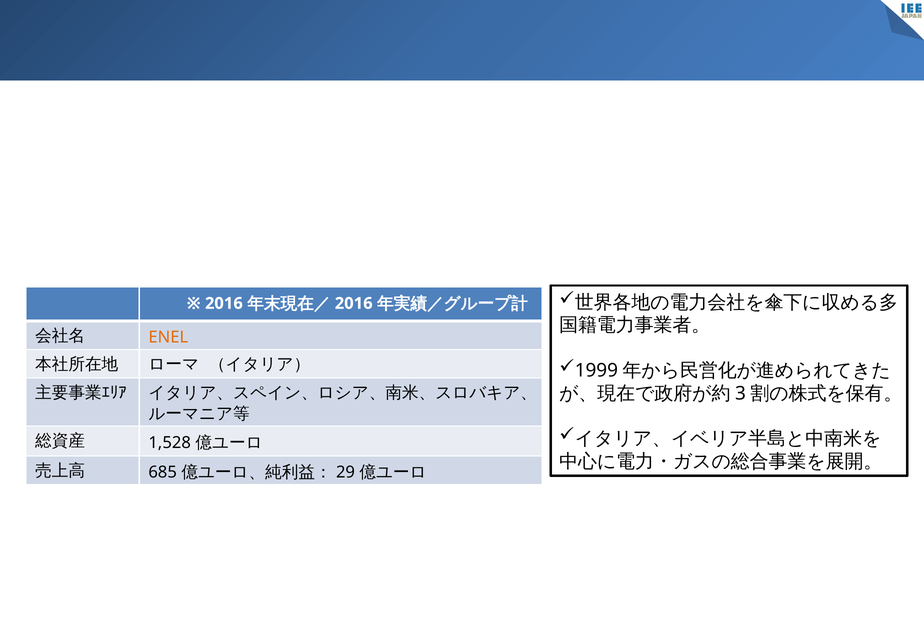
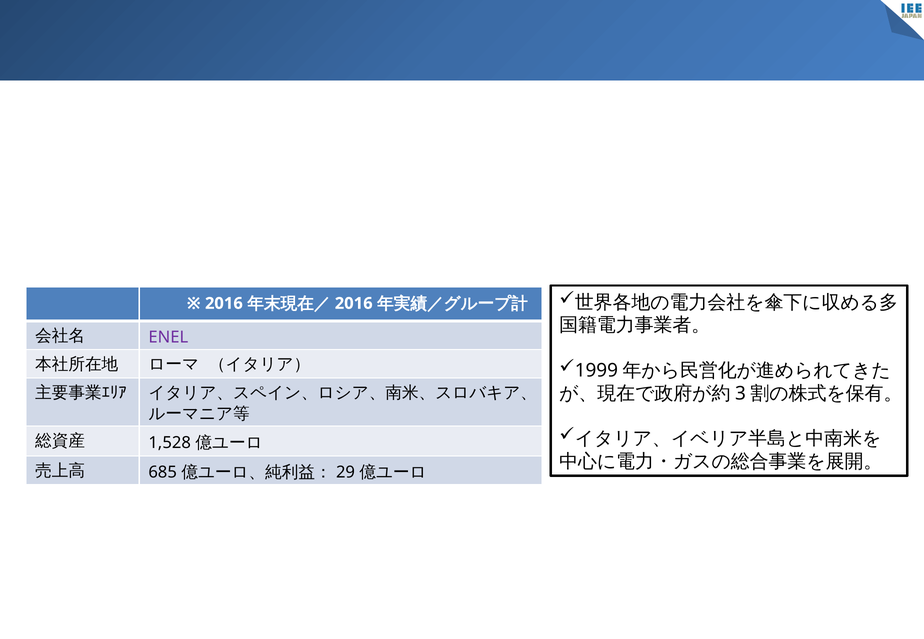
ENEL colour: orange -> purple (168, 338)
